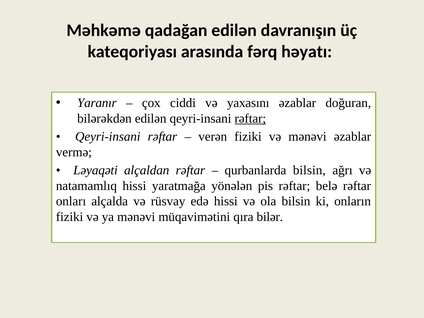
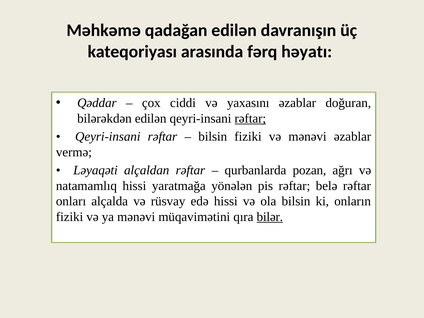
Yaranır: Yaranır -> Qəddar (97, 103)
verən: verən -> bilsin (213, 137)
qurbanlarda bilsin: bilsin -> pozan (309, 170)
bilər underline: none -> present (270, 217)
